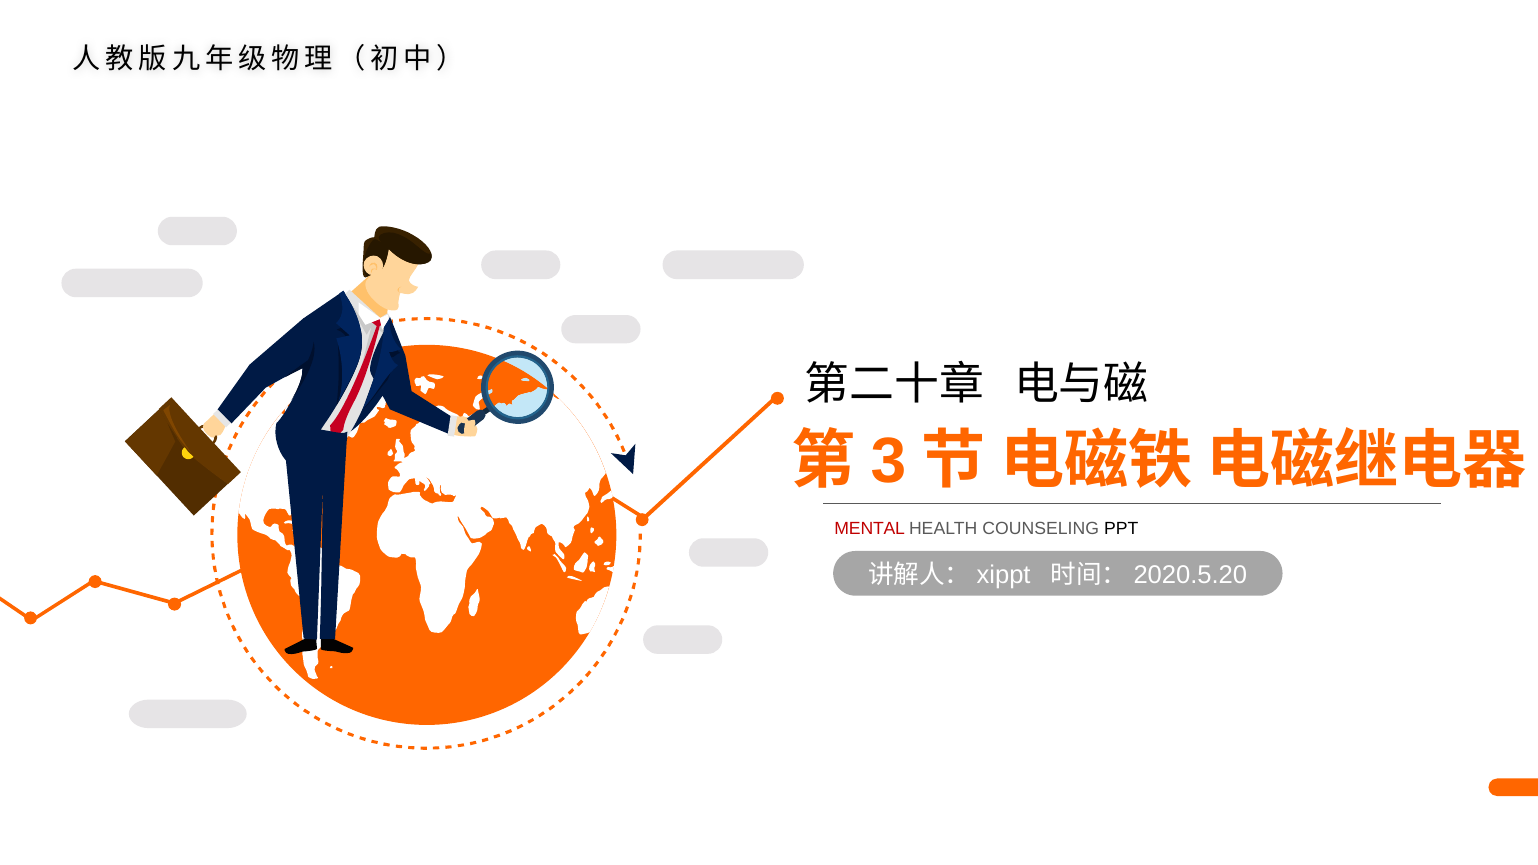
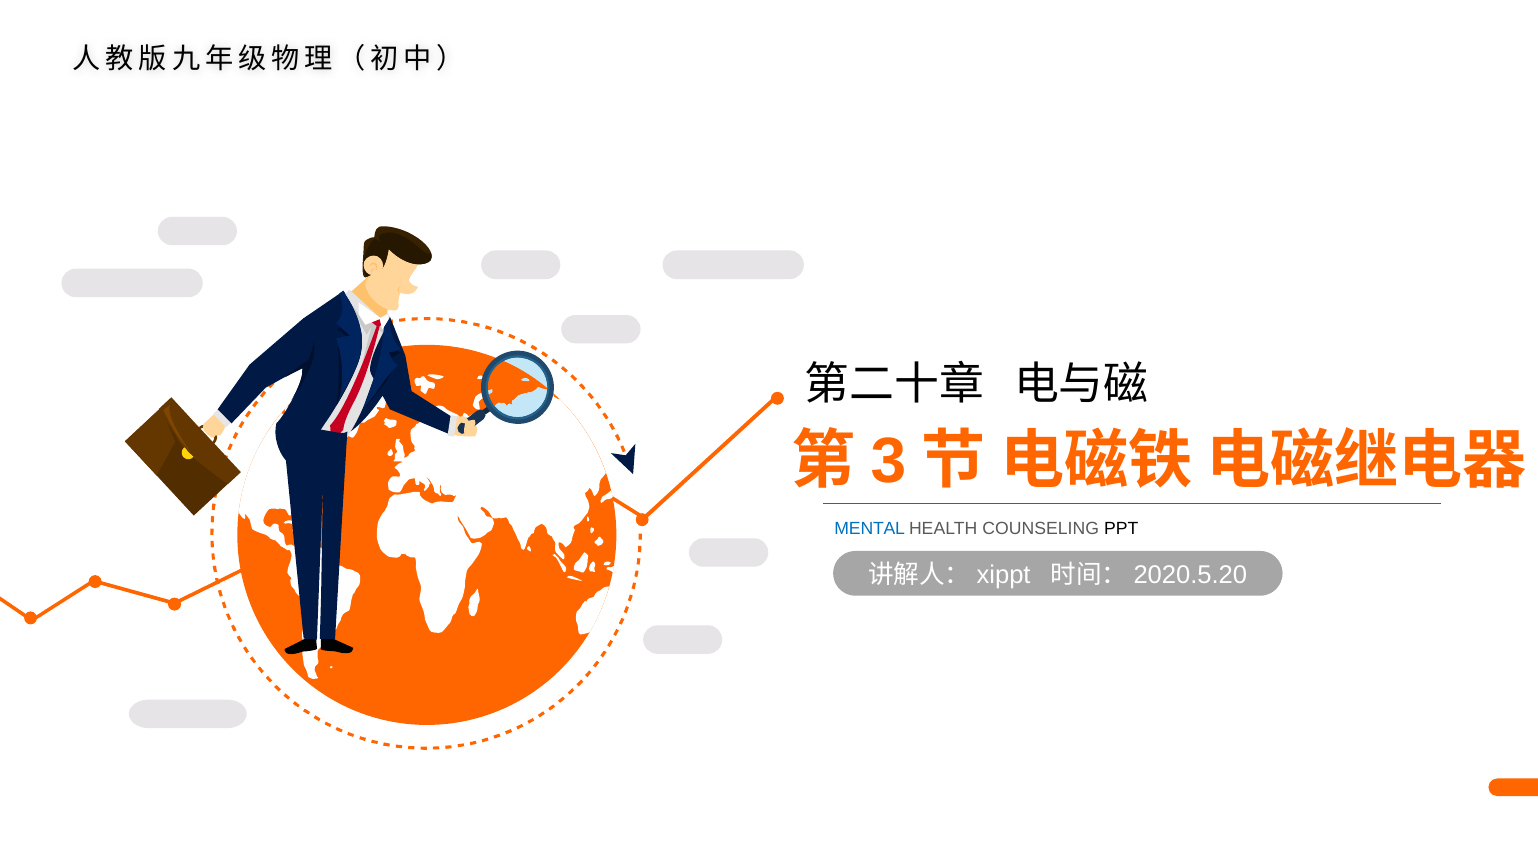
MENTAL colour: red -> blue (870, 529)
